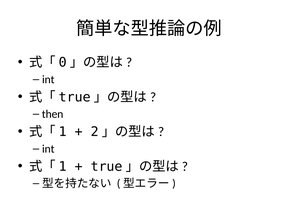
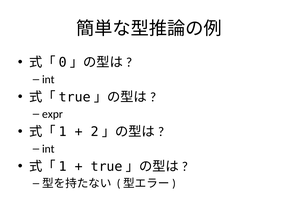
then: then -> expr (53, 114)
